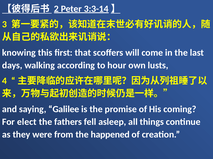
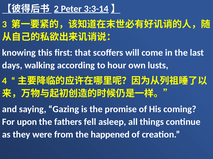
Galilee: Galilee -> Gazing (64, 110)
elect: elect -> upon (27, 122)
